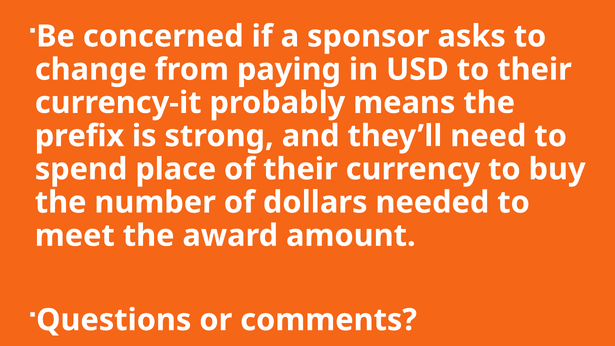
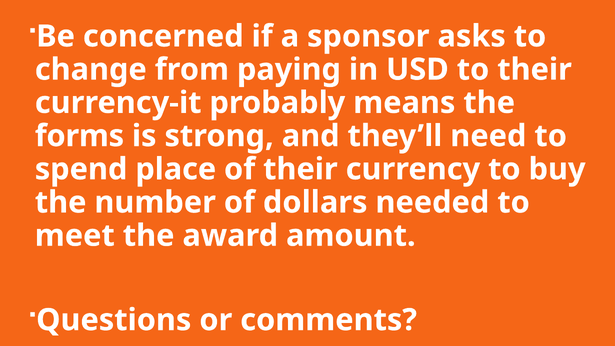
prefix: prefix -> forms (79, 136)
